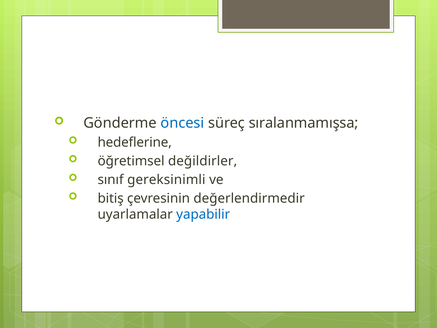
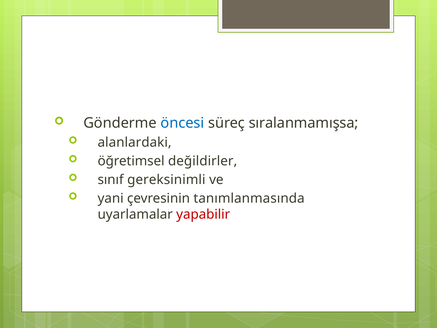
hedeflerine: hedeflerine -> alanlardaki (135, 142)
bitiş: bitiş -> yani (111, 198)
değerlendirmedir: değerlendirmedir -> tanımlanmasında (249, 198)
yapabilir colour: blue -> red (203, 214)
